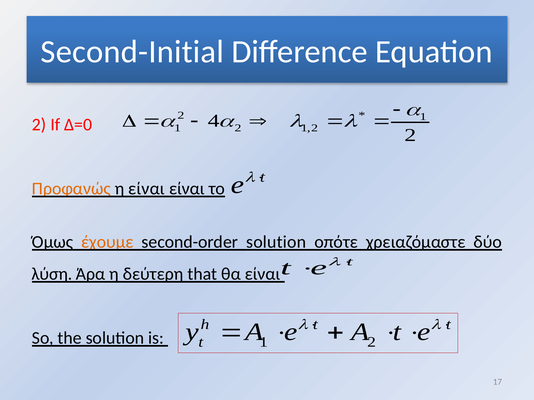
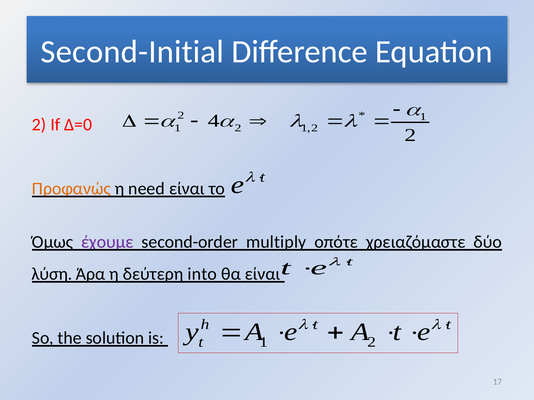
η είναι: είναι -> need (147, 189)
έχουμε colour: orange -> purple (107, 242)
second-order solution: solution -> multiply (276, 242)
that: that -> into (202, 274)
